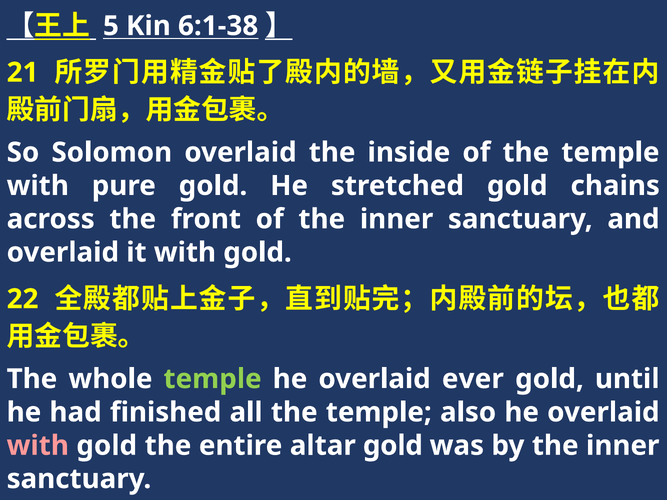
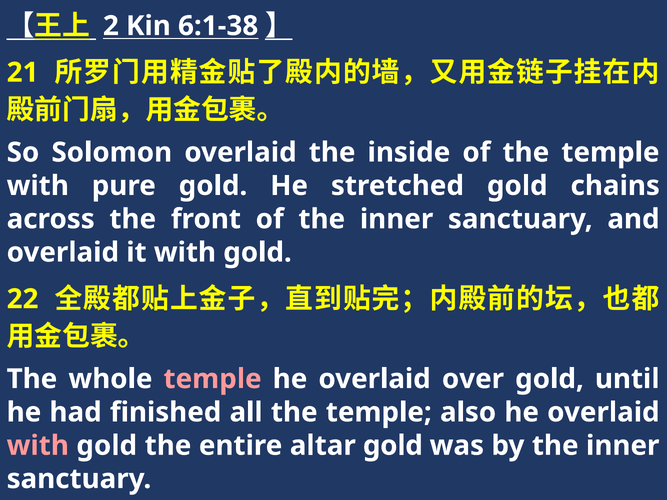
5: 5 -> 2 (111, 26)
temple colour: light green -> pink (213, 379)
ever: ever -> over (473, 379)
